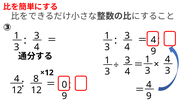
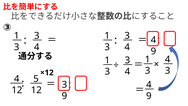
8: 8 -> 5 (36, 79)
0: 0 -> 3 (65, 84)
